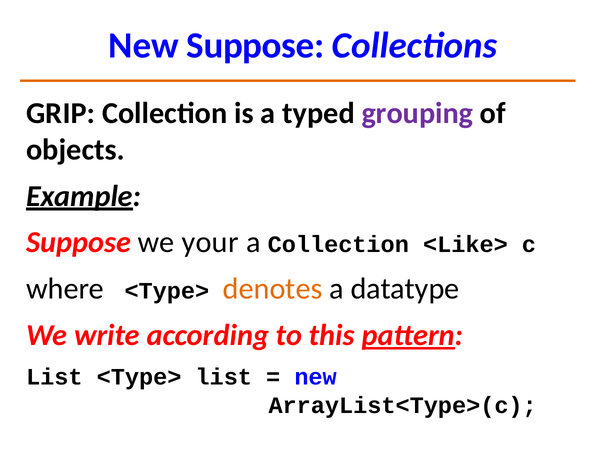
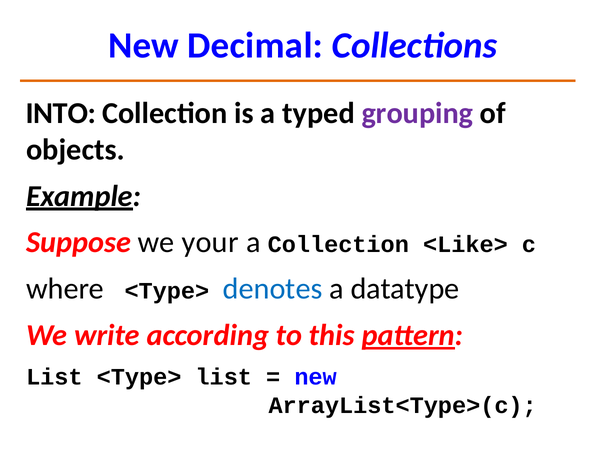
New Suppose: Suppose -> Decimal (255, 46)
GRIP: GRIP -> INTO (61, 113)
denotes colour: orange -> blue (273, 289)
